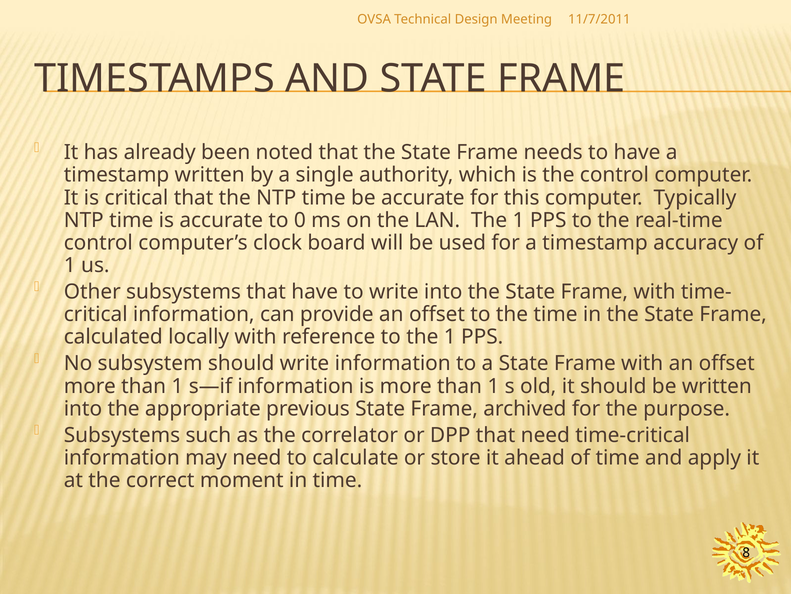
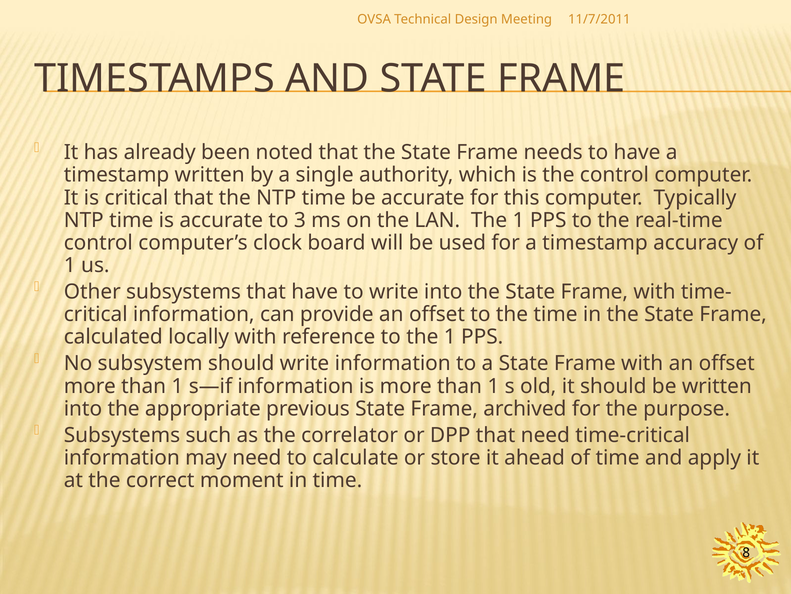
0: 0 -> 3 (300, 220)
